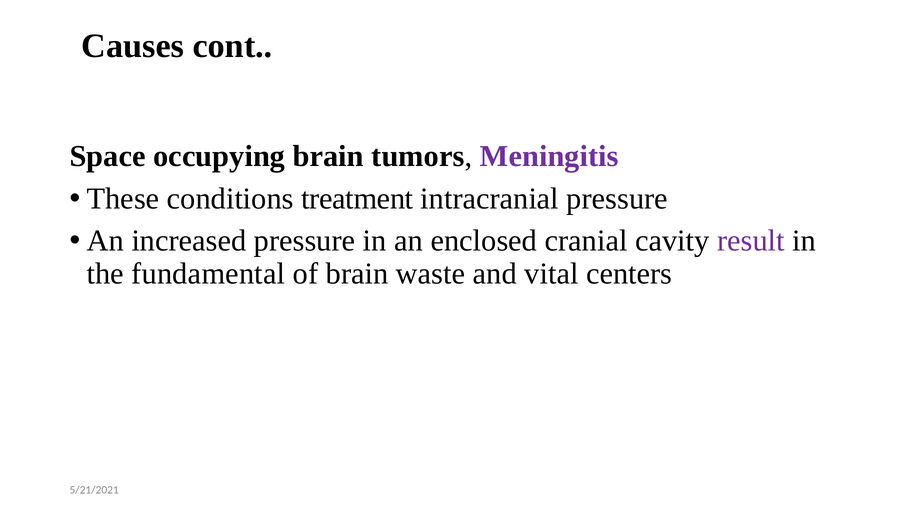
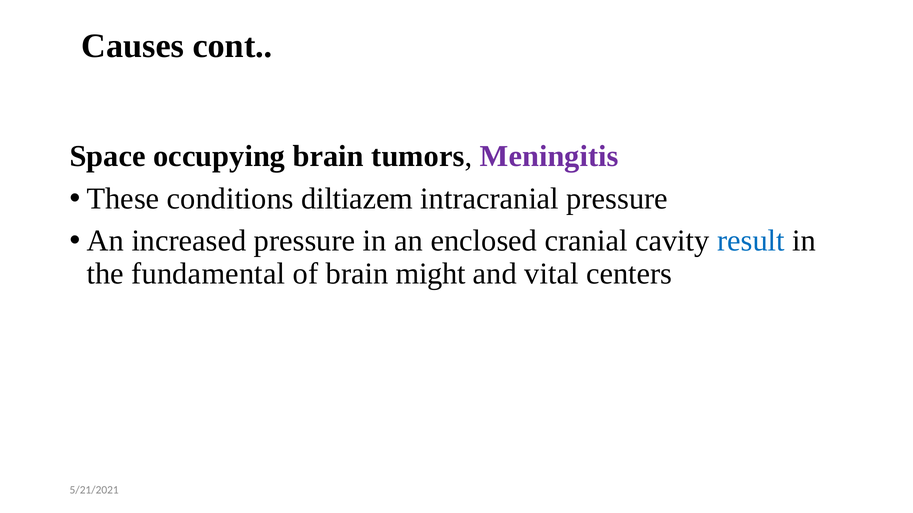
treatment: treatment -> diltiazem (357, 199)
result colour: purple -> blue (751, 241)
waste: waste -> might (431, 274)
